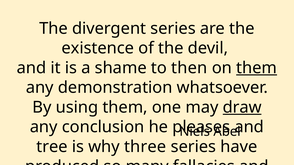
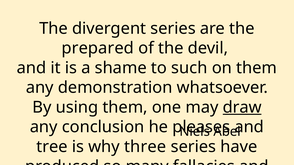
existence: existence -> prepared (98, 48)
then: then -> such (189, 68)
them underline: present -> none (257, 68)
